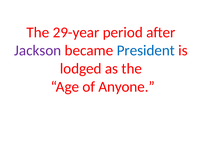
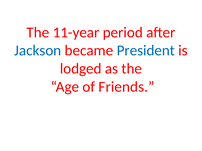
29-year: 29-year -> 11-year (76, 32)
Jackson colour: purple -> blue (38, 51)
Anyone: Anyone -> Friends (126, 87)
